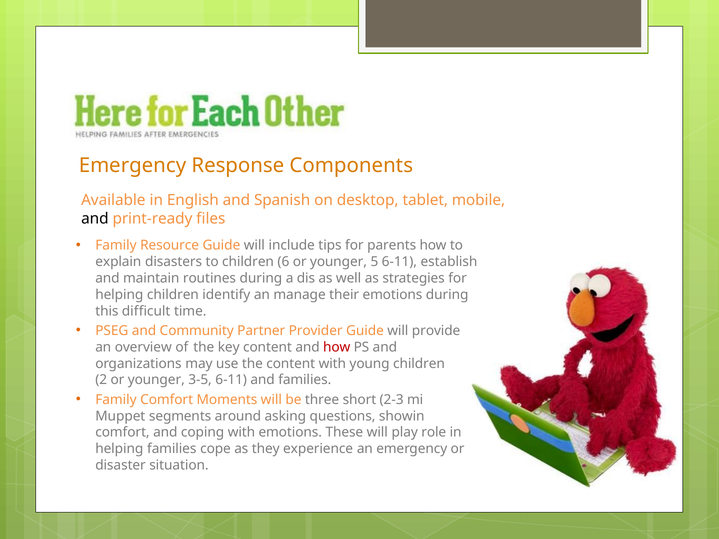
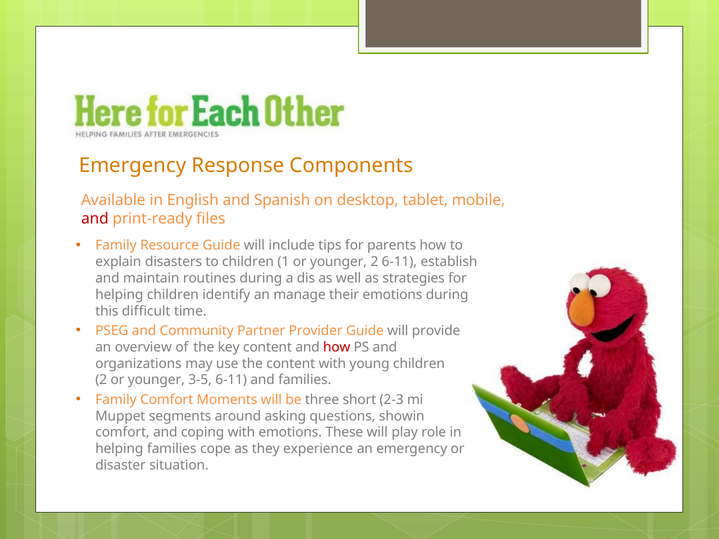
and colour: black -> red (95, 219)
6: 6 -> 1 (283, 262)
younger 5: 5 -> 2 (375, 262)
